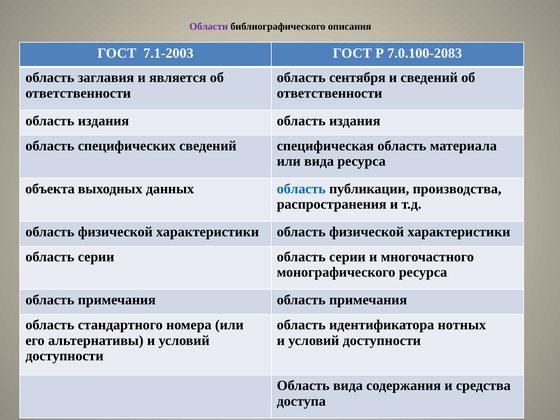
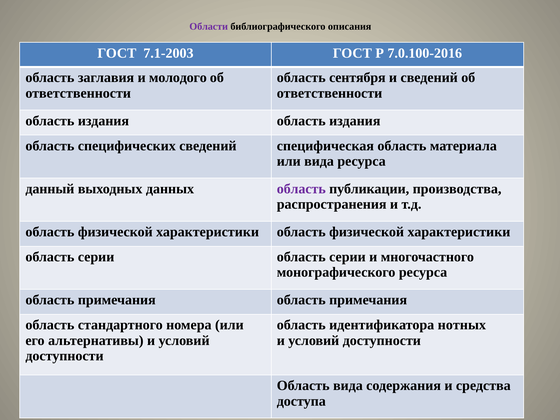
7.0.100-2083: 7.0.100-2083 -> 7.0.100-2016 (425, 53)
является: является -> молодого (178, 78)
объекта: объекта -> данный (50, 189)
область colour: blue -> purple (301, 189)
